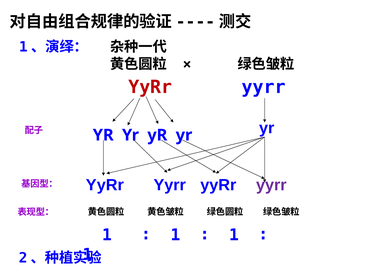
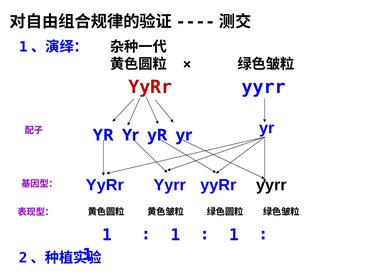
yyrr colour: purple -> black (271, 185)
